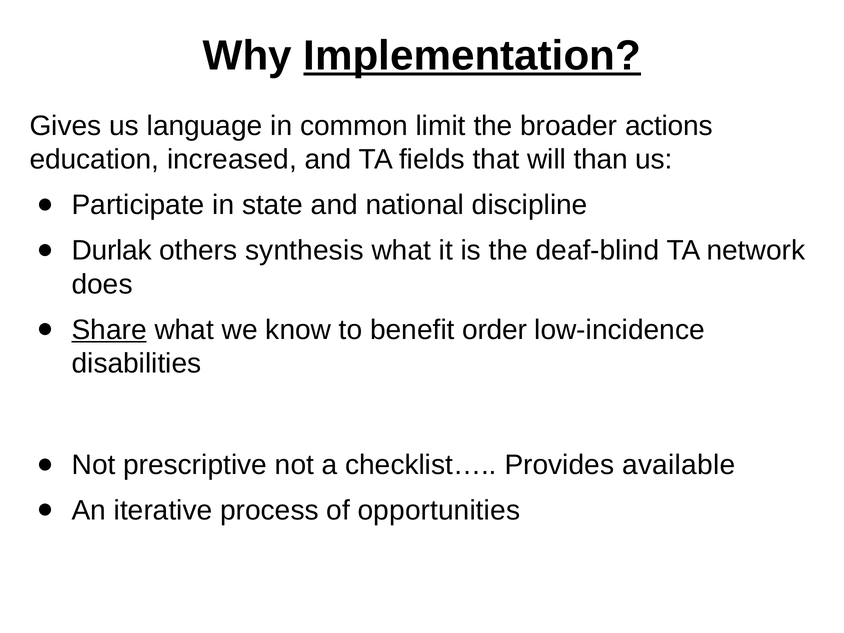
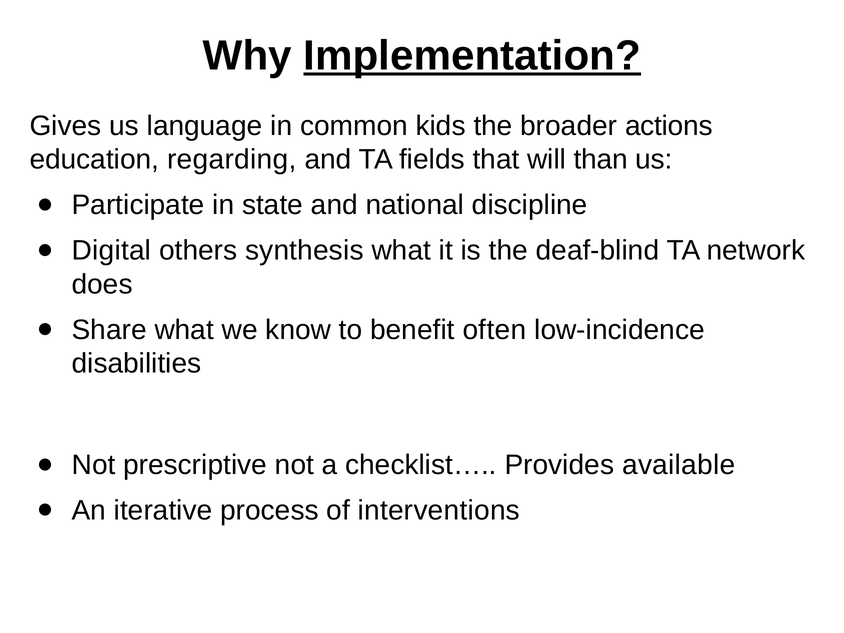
limit: limit -> kids (441, 126)
increased: increased -> regarding (232, 160)
Durlak: Durlak -> Digital (111, 250)
Share underline: present -> none (109, 330)
order: order -> often (494, 330)
opportunities: opportunities -> interventions (439, 510)
